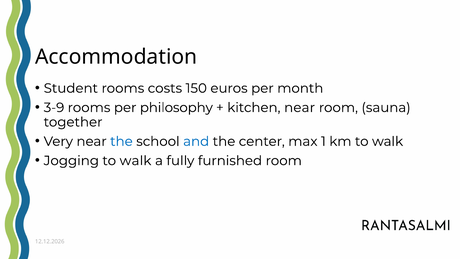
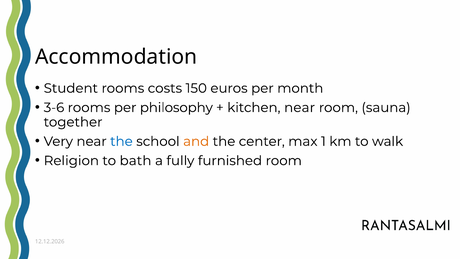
3-9: 3-9 -> 3-6 (54, 107)
and colour: blue -> orange (196, 141)
Jogging: Jogging -> Religion (71, 161)
walk: walk -> bath (135, 161)
